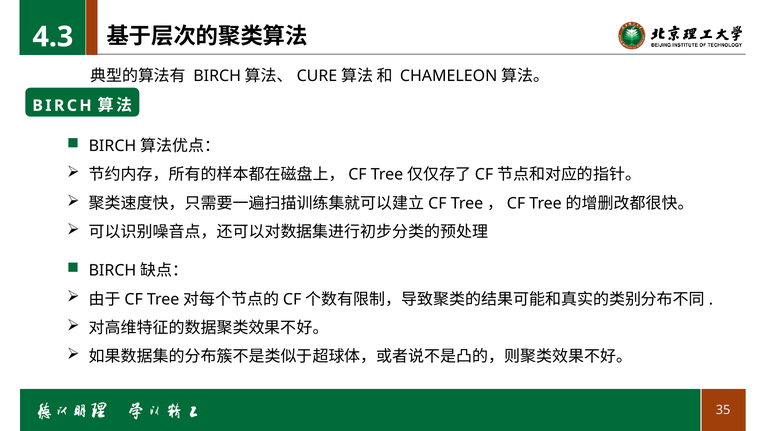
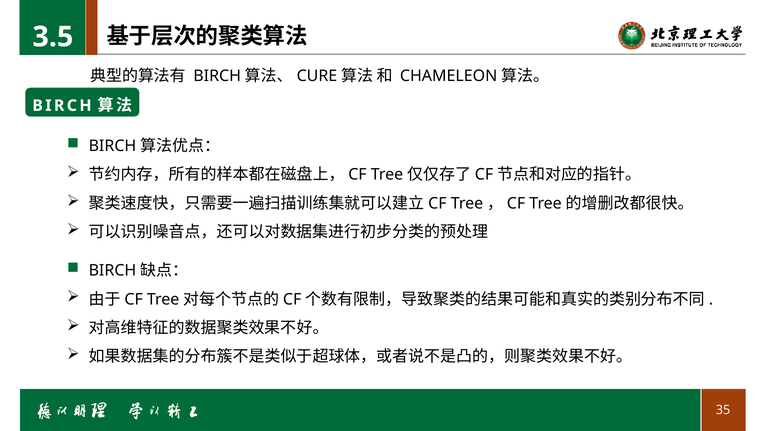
4.3: 4.3 -> 3.5 (53, 37)
